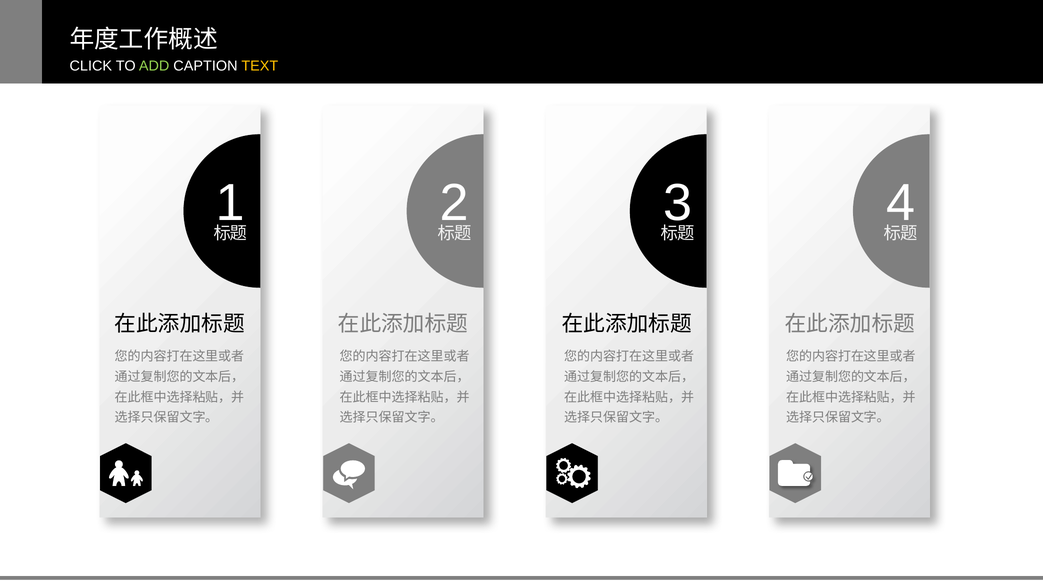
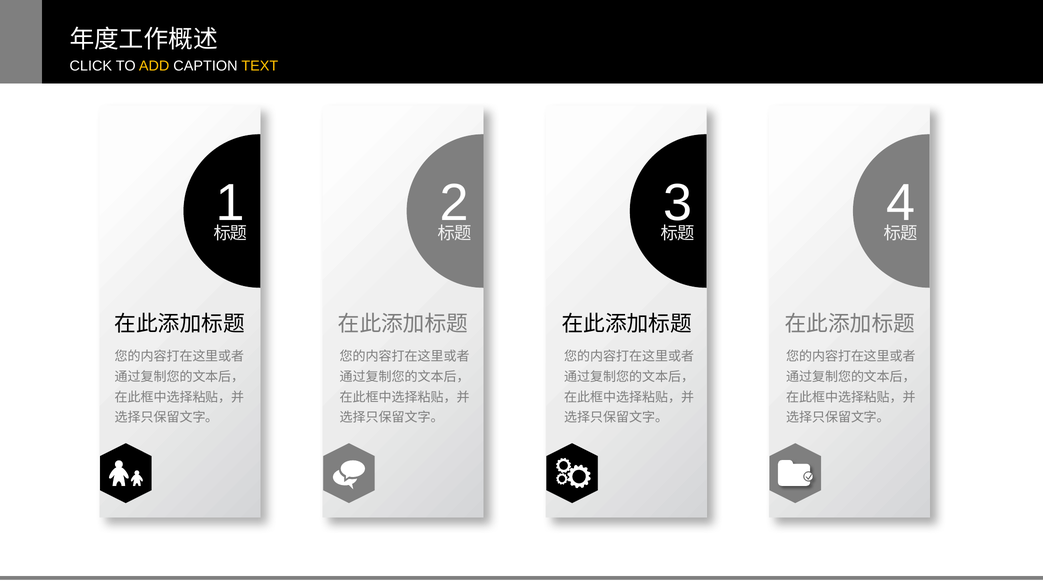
ADD colour: light green -> yellow (154, 66)
